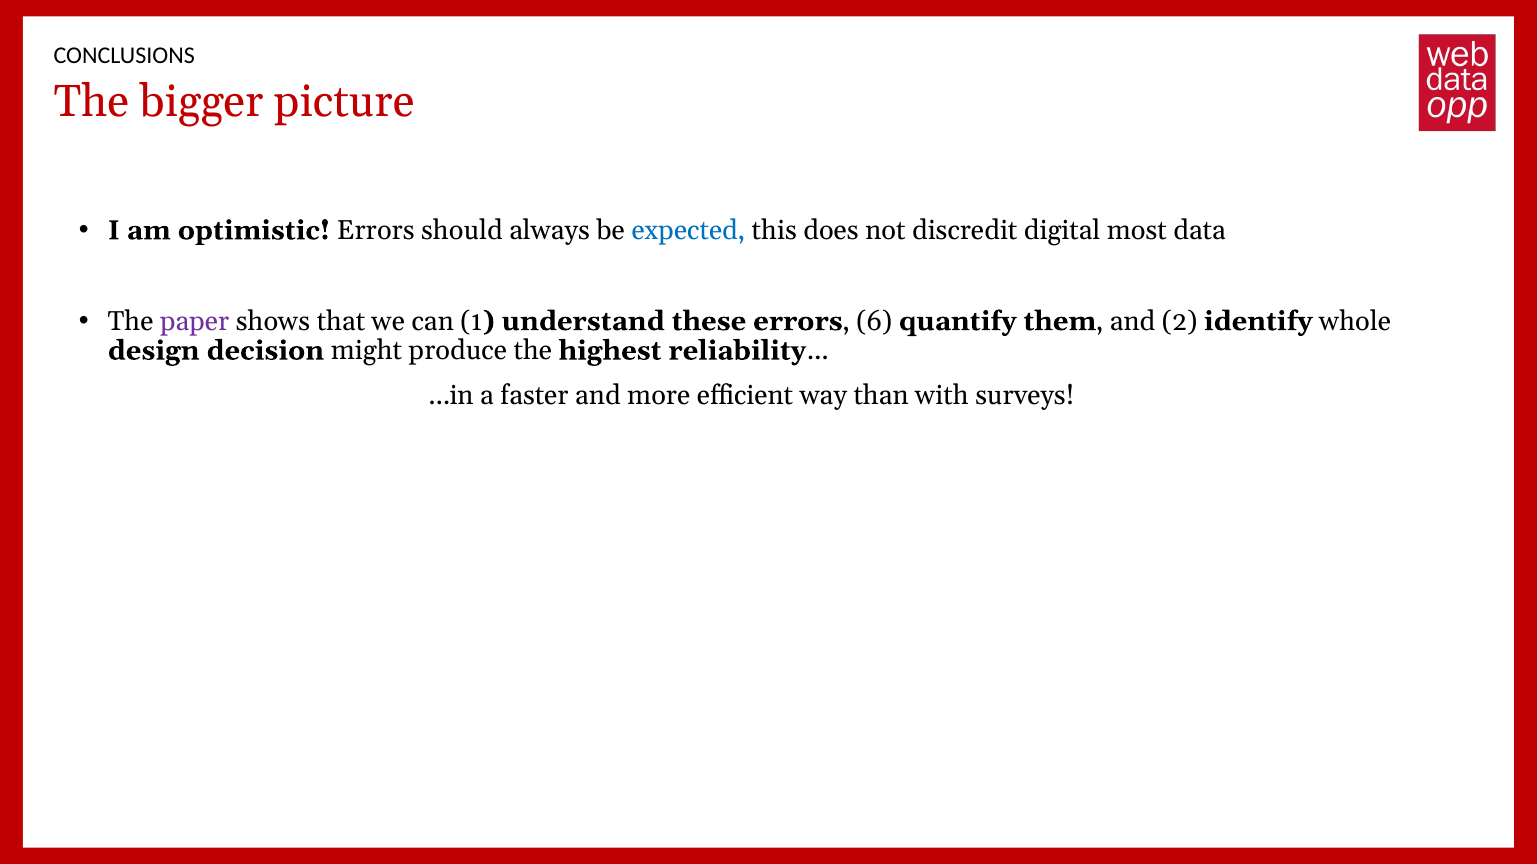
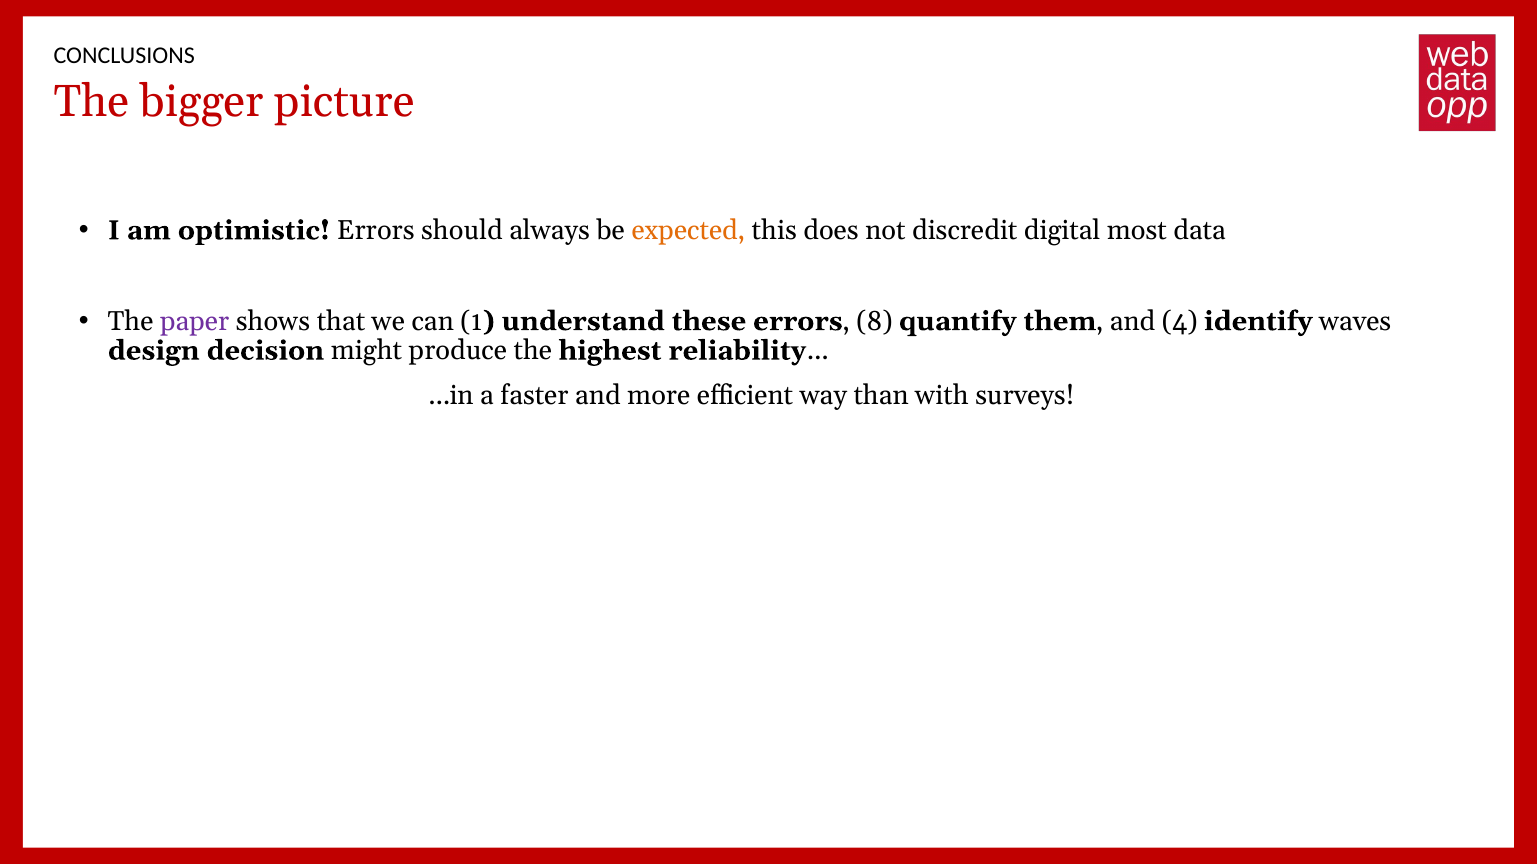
expected colour: blue -> orange (688, 231)
6: 6 -> 8 (874, 321)
2: 2 -> 4 (1180, 321)
whole: whole -> waves (1355, 321)
